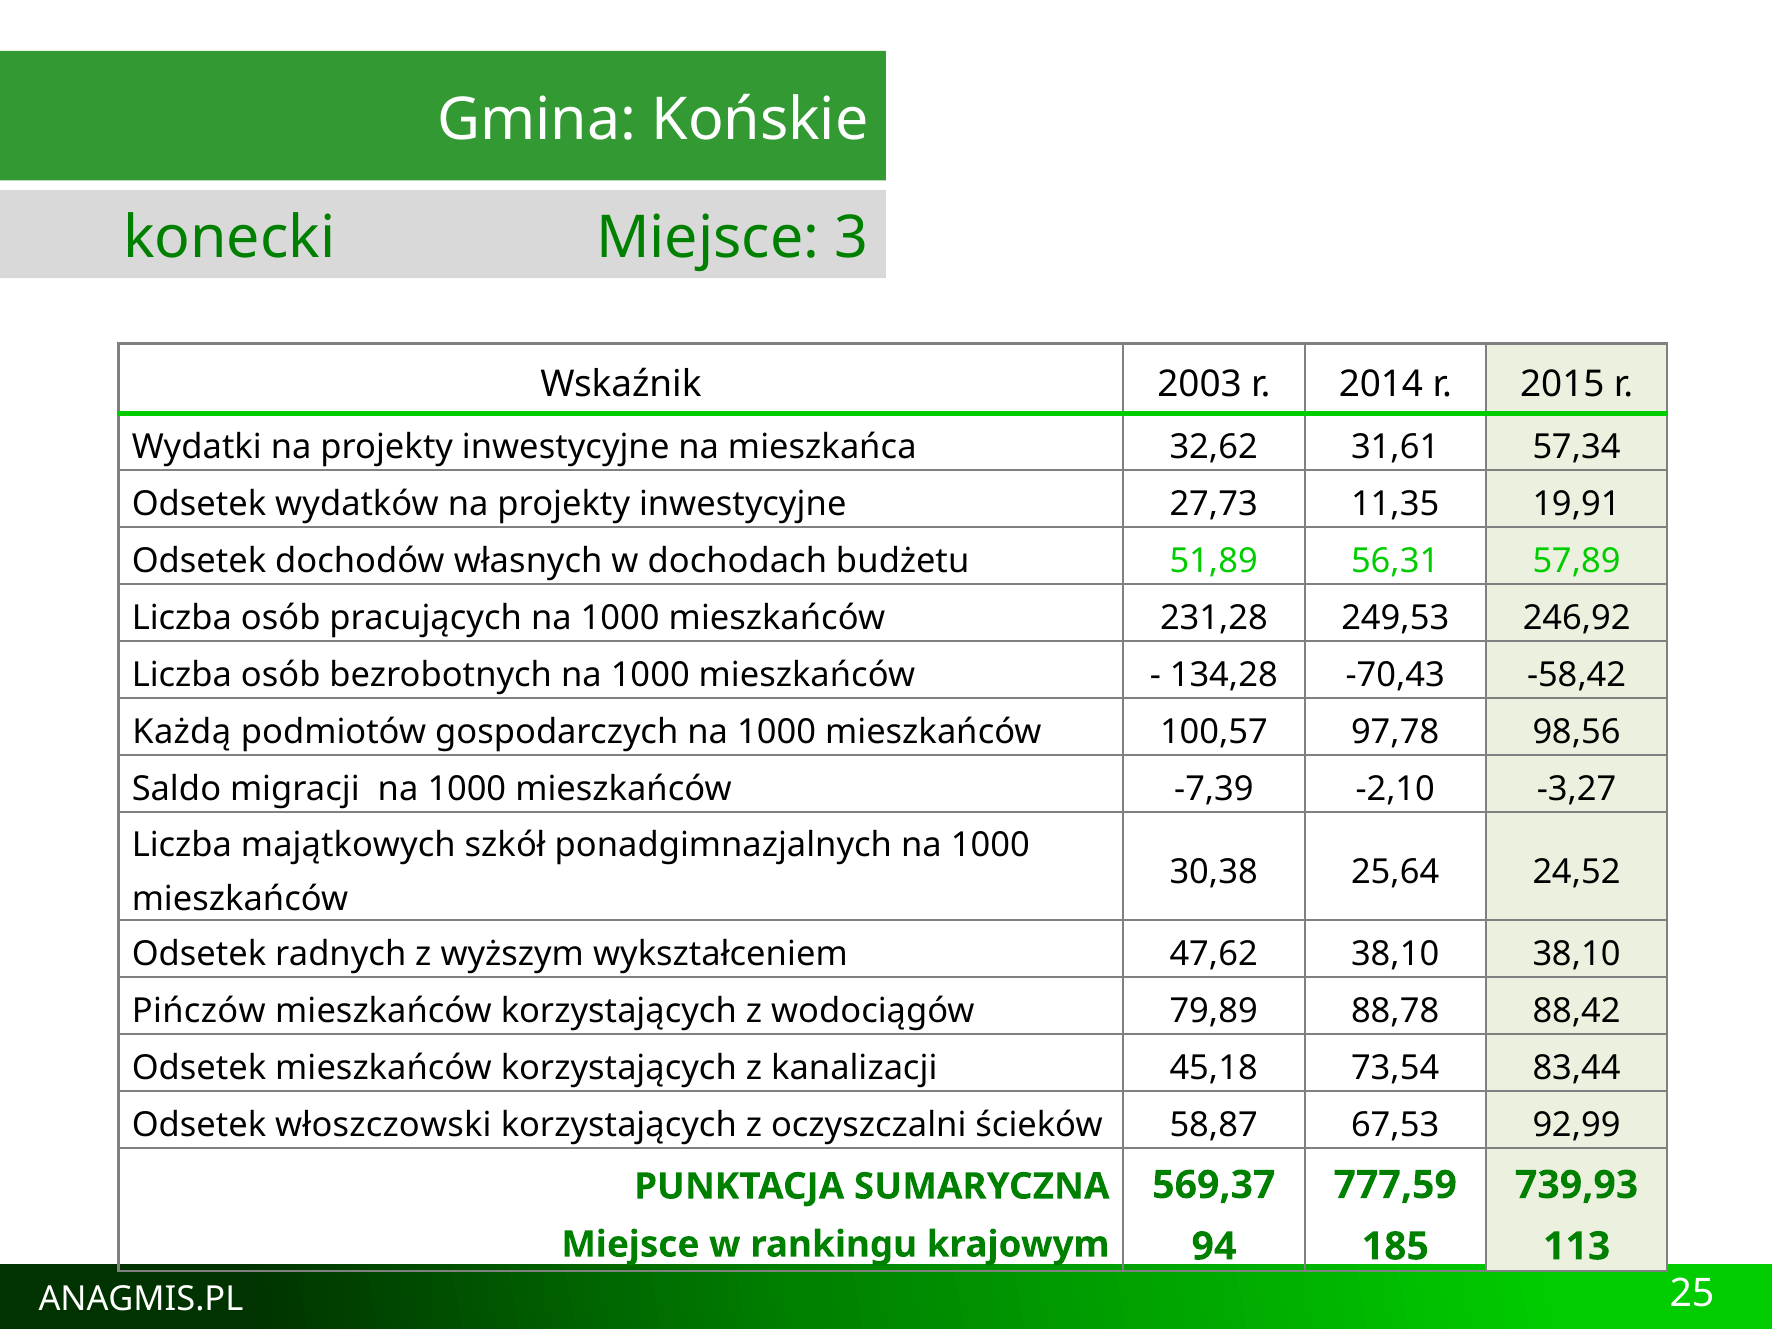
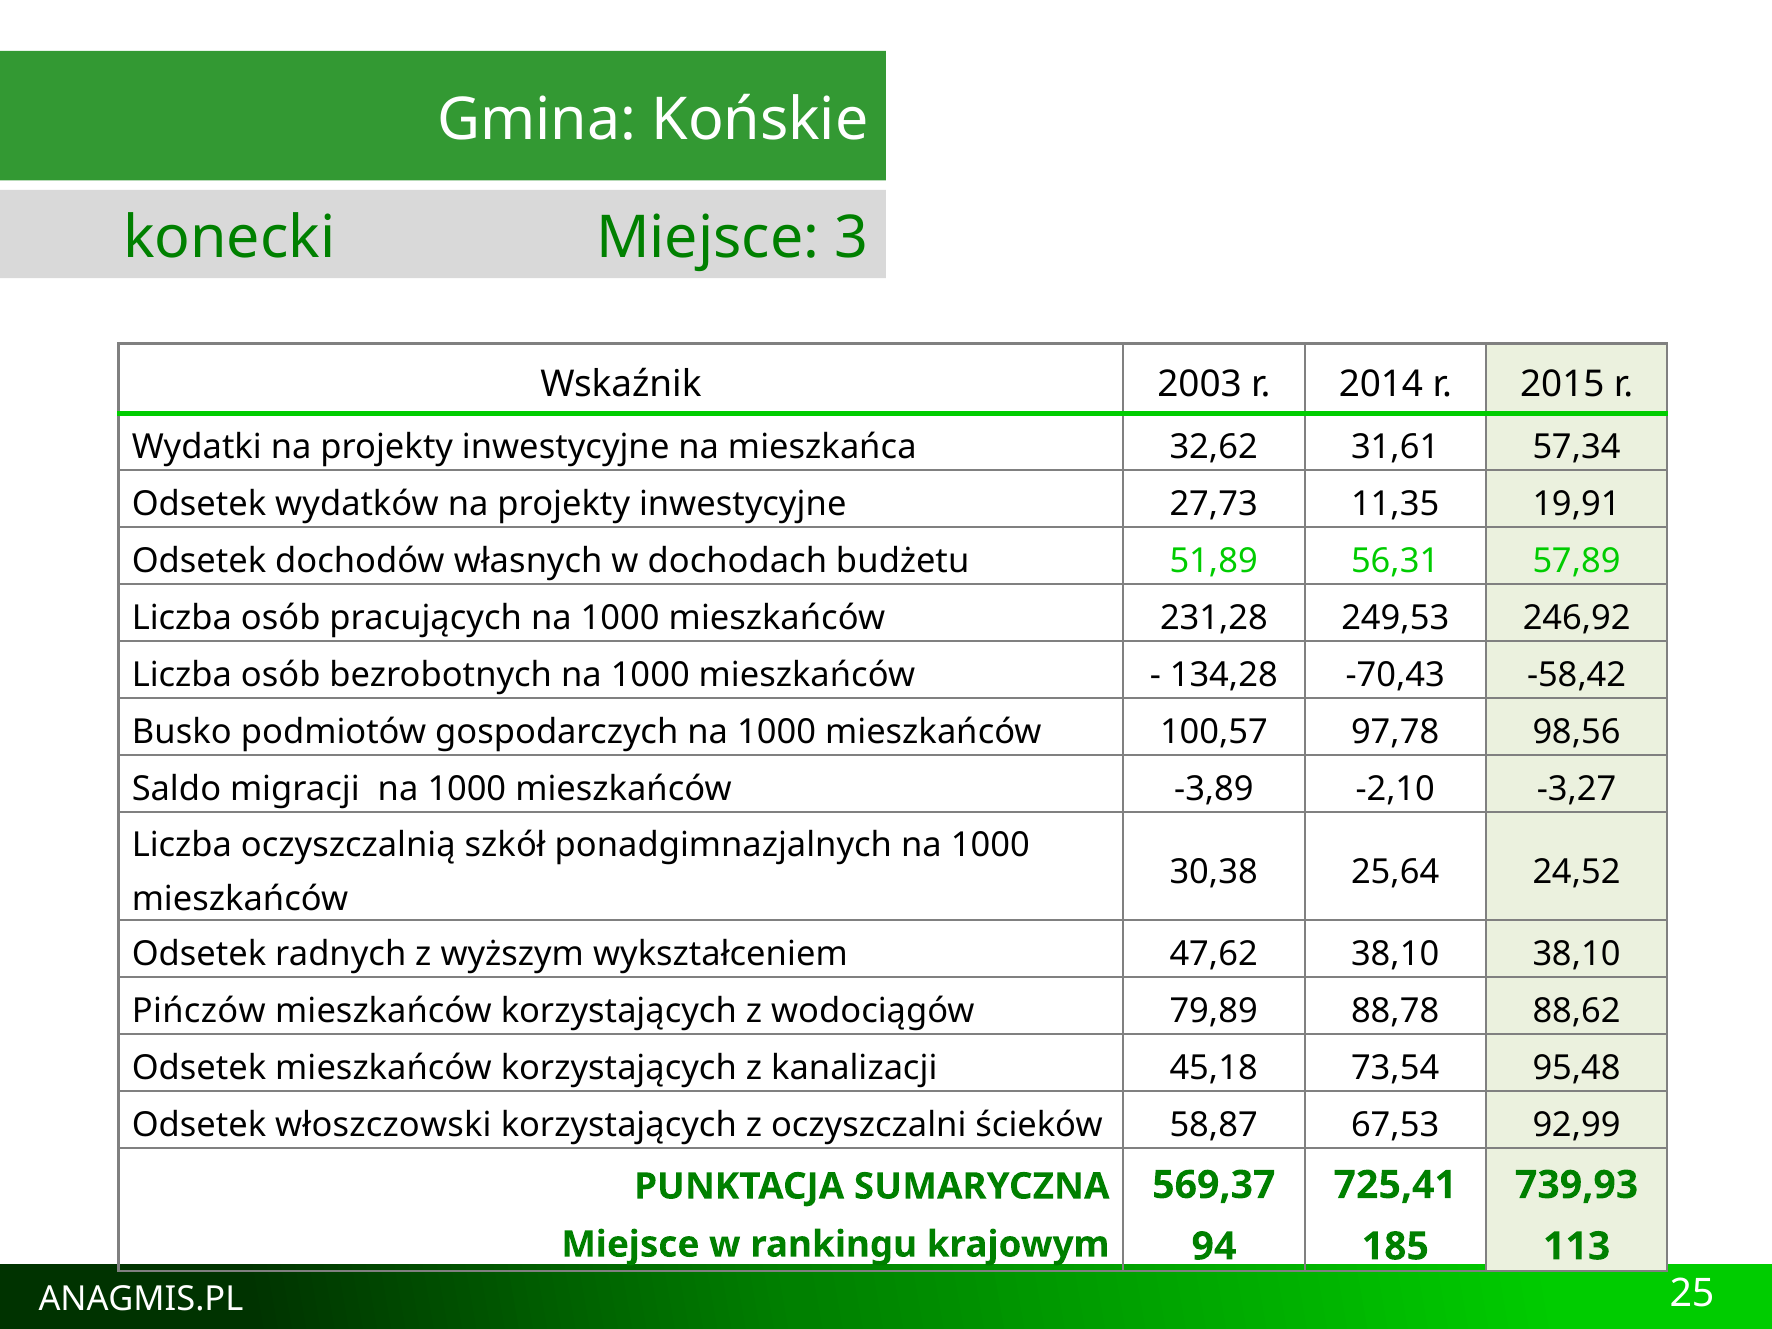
Każdą: Każdą -> Busko (182, 732)
-7,39: -7,39 -> -3,89 (1214, 789)
majątkowych: majątkowych -> oczyszczalnią (348, 845)
88,42: 88,42 -> 88,62 (1577, 1011)
83,44: 83,44 -> 95,48 (1577, 1068)
777,59: 777,59 -> 725,41 (1395, 1185)
